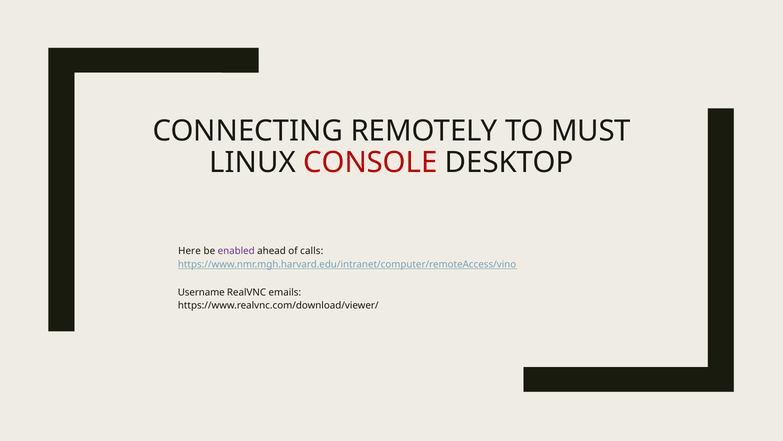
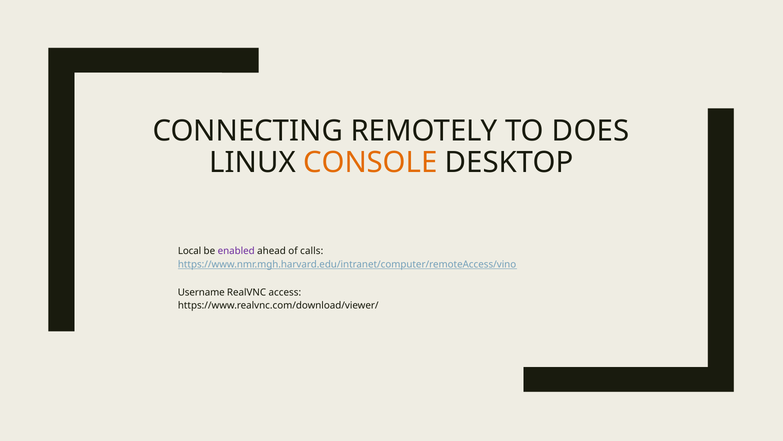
MUST: MUST -> DOES (591, 131)
CONSOLE colour: red -> orange (370, 162)
Here: Here -> Local (190, 251)
emails: emails -> access (285, 292)
